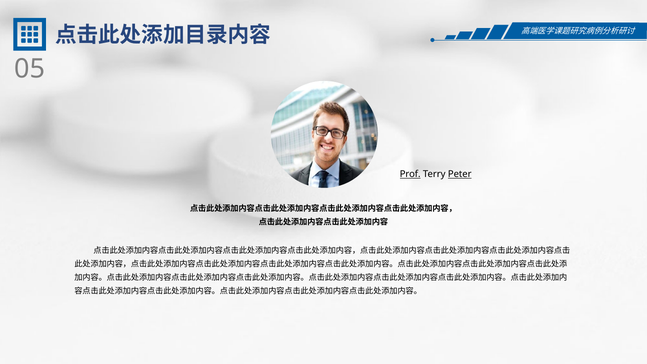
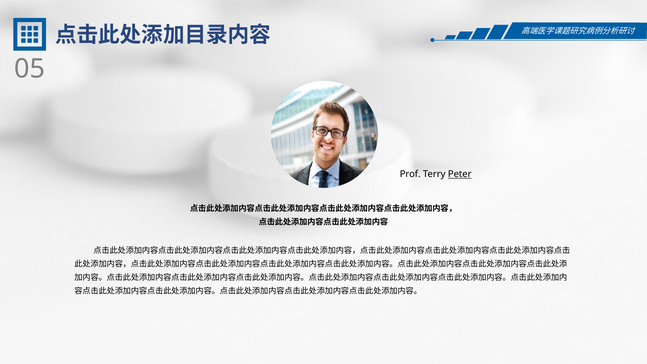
Prof underline: present -> none (410, 174)
